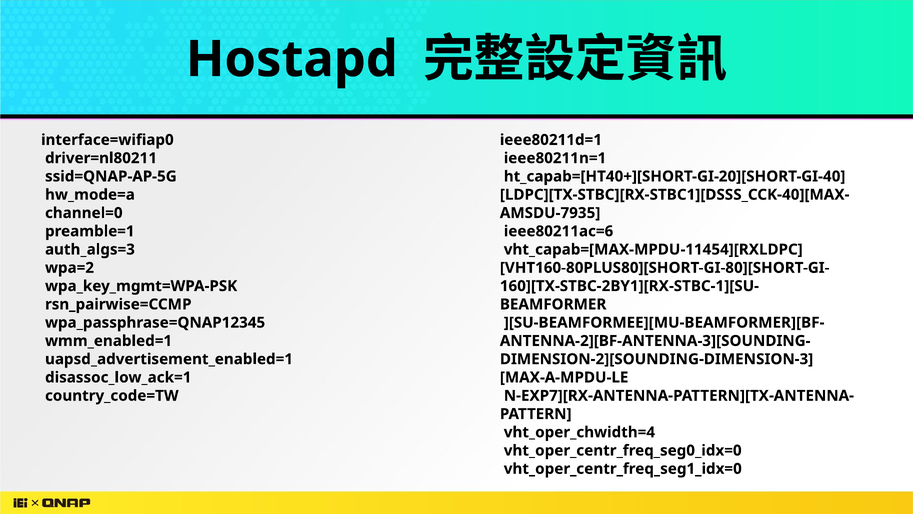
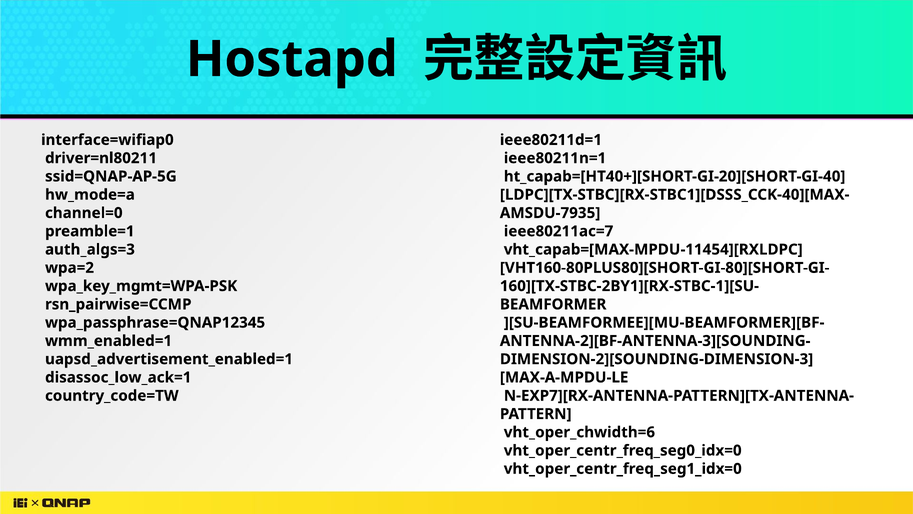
ieee80211ac=6: ieee80211ac=6 -> ieee80211ac=7 (559, 231)
vht_oper_chwidth=4: vht_oper_chwidth=4 -> vht_oper_chwidth=6 (579, 432)
